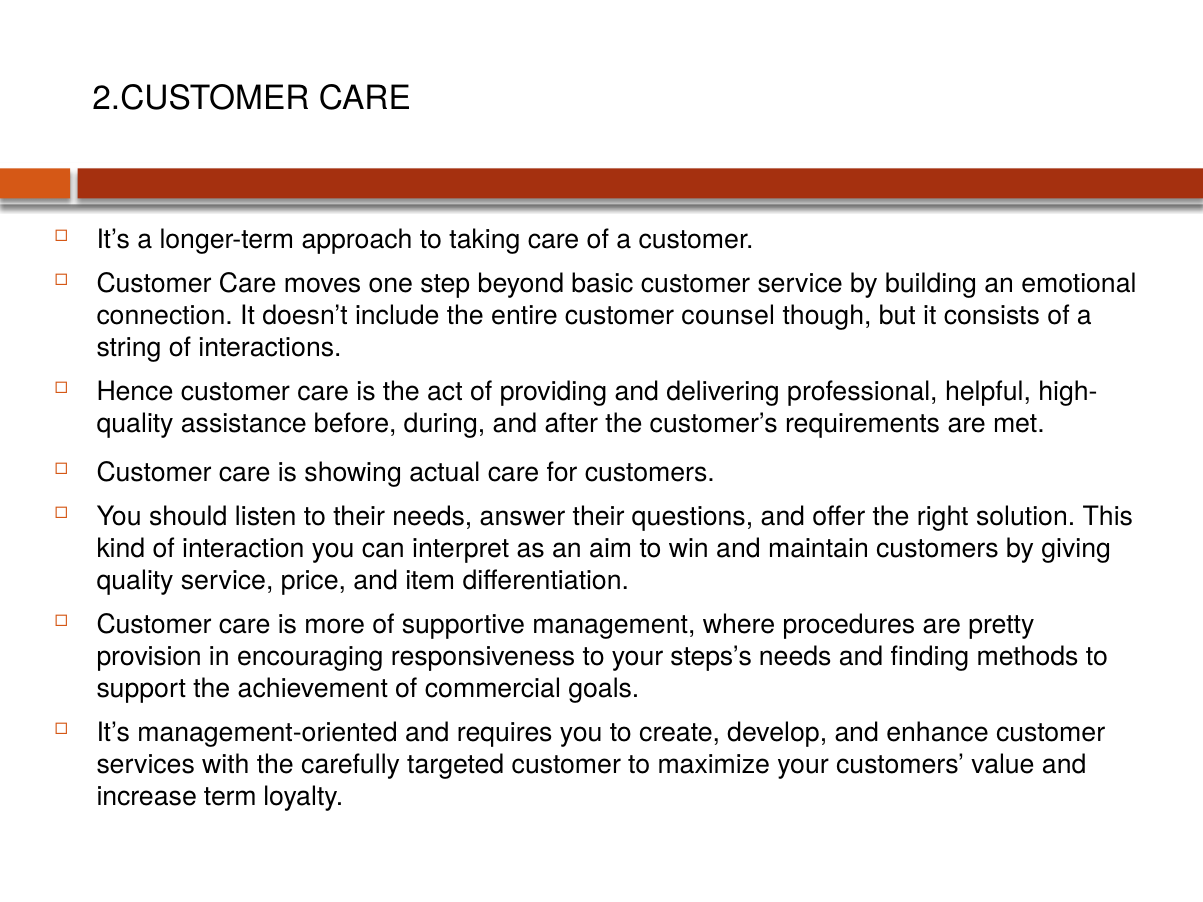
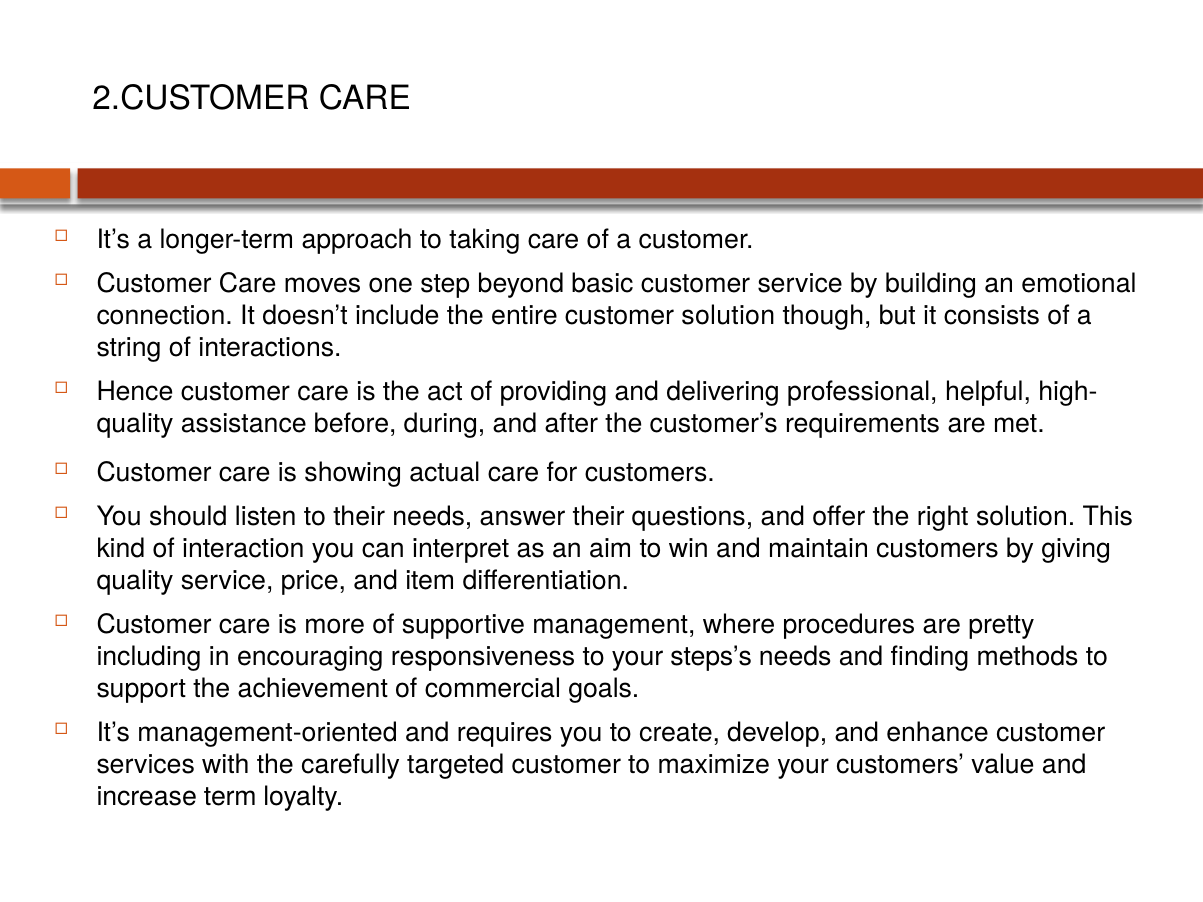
customer counsel: counsel -> solution (728, 316)
provision: provision -> including (149, 657)
